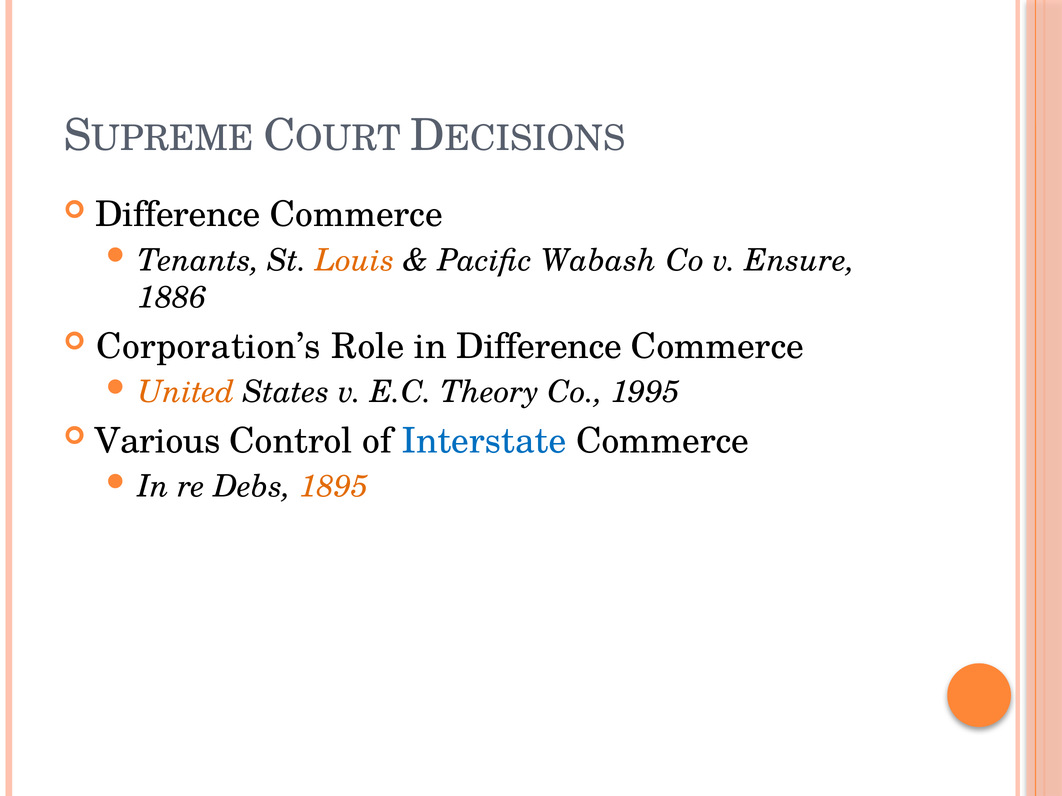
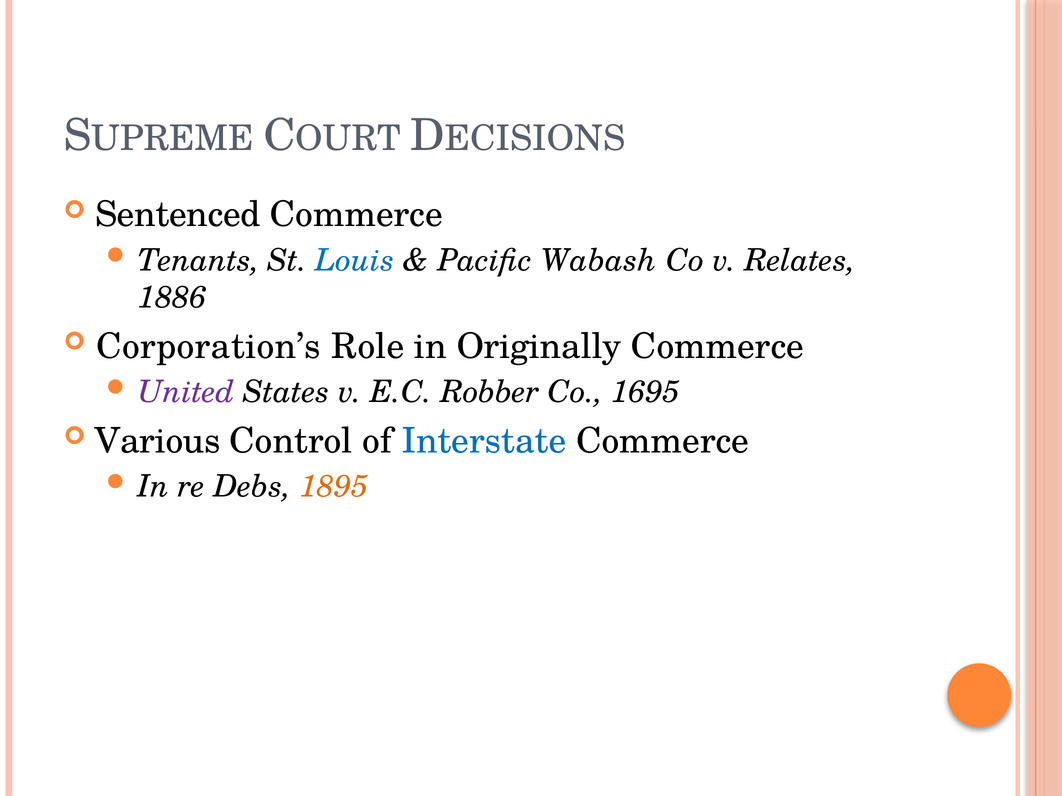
Difference: Difference -> Sentenced (178, 215)
Louis colour: orange -> blue (355, 261)
Ensure: Ensure -> Relates (800, 261)
in Difference: Difference -> Originally (539, 347)
United colour: orange -> purple (186, 392)
Theory: Theory -> Robber (490, 392)
1995: 1995 -> 1695 (646, 392)
